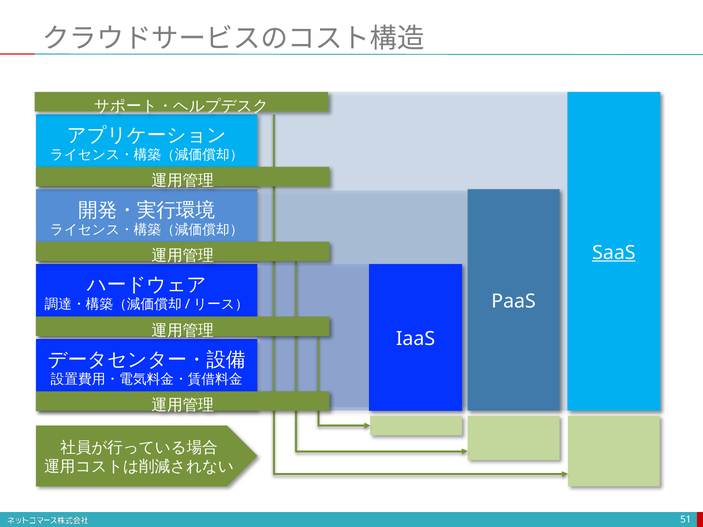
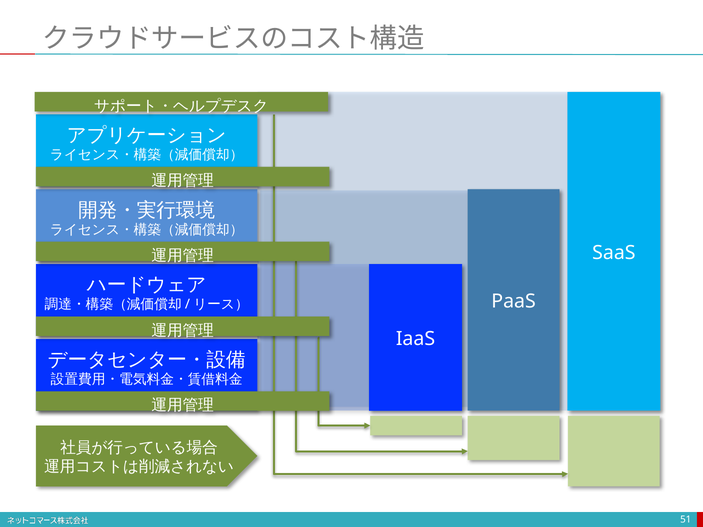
SaaS underline: present -> none (614, 253)
